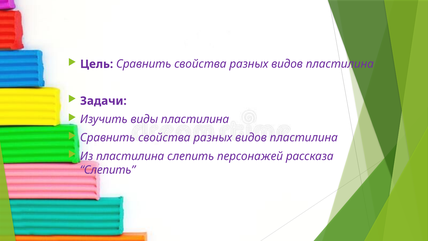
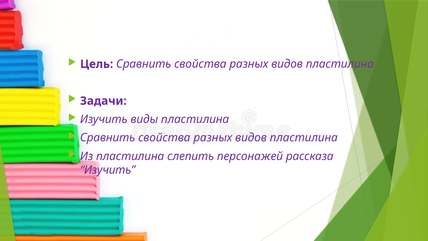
Слепить: Слепить -> Изучить (108, 170)
